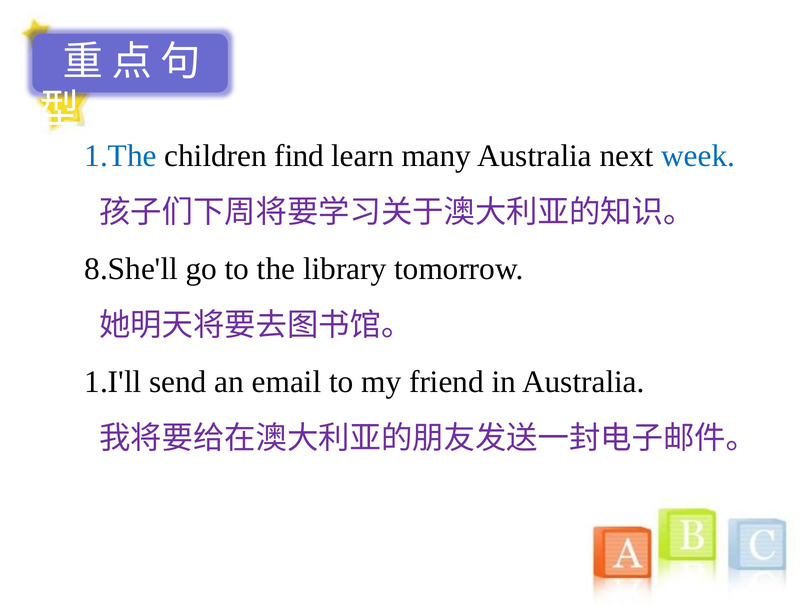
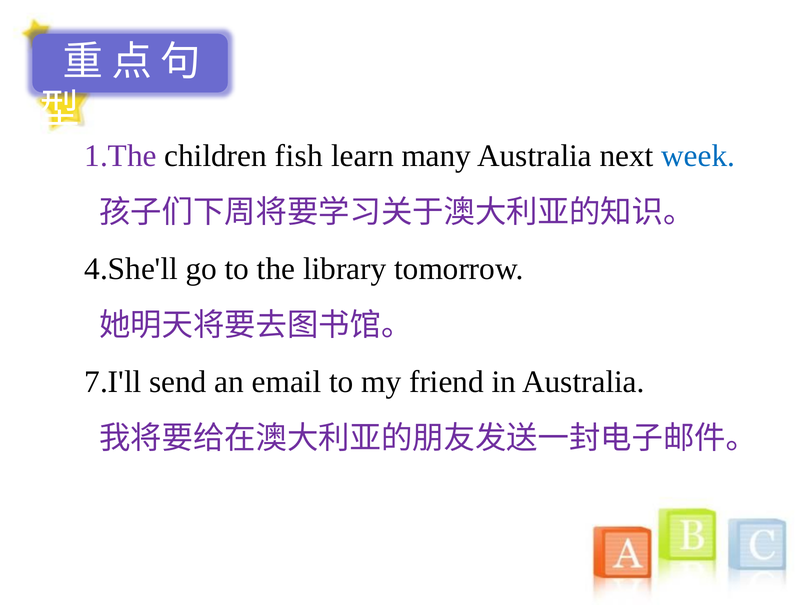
1.The colour: blue -> purple (121, 156)
find: find -> fish (299, 156)
8.She'll: 8.She'll -> 4.She'll (131, 269)
1.I'll: 1.I'll -> 7.I'll (113, 382)
